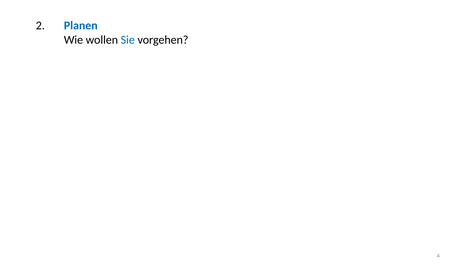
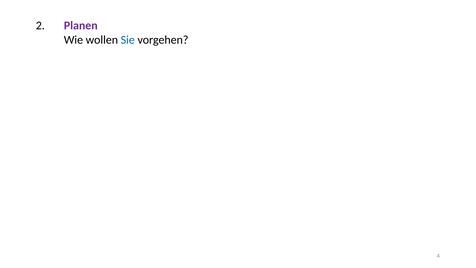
Planen colour: blue -> purple (81, 25)
